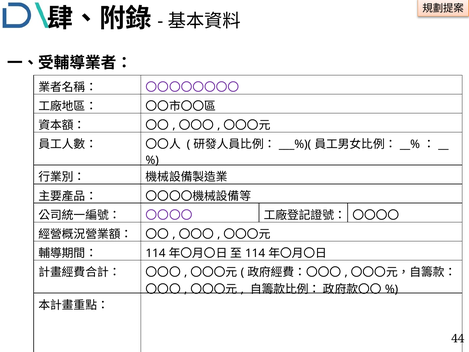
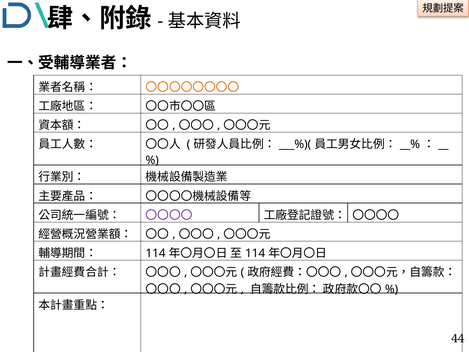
〇〇〇〇〇〇〇〇 colour: purple -> orange (192, 87)
